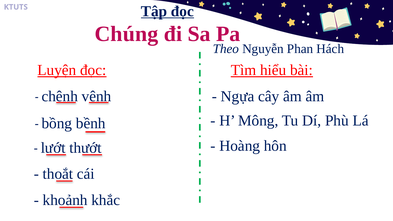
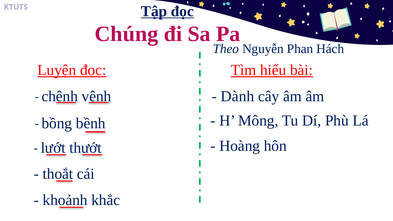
Ngựa: Ngựa -> Dành (237, 96)
